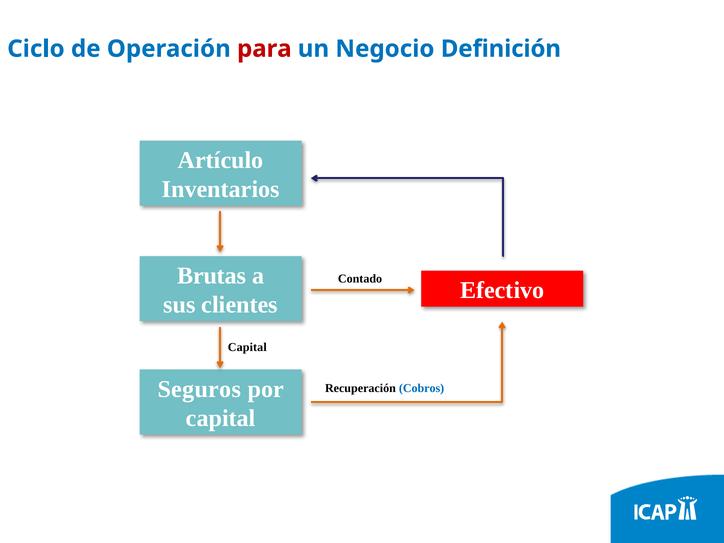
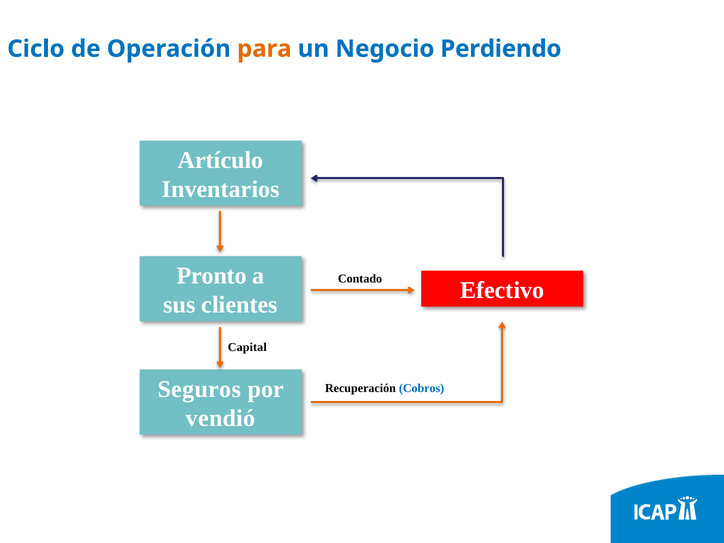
para colour: red -> orange (264, 49)
Definición: Definición -> Perdiendo (501, 49)
Brutas: Brutas -> Pronto (212, 276)
capital: capital -> vendió (221, 418)
